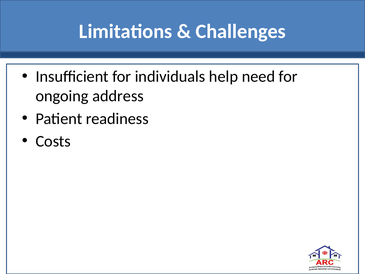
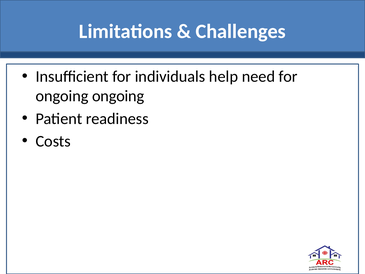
ongoing address: address -> ongoing (118, 96)
